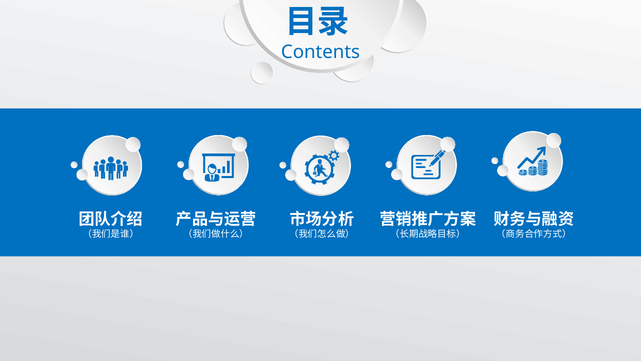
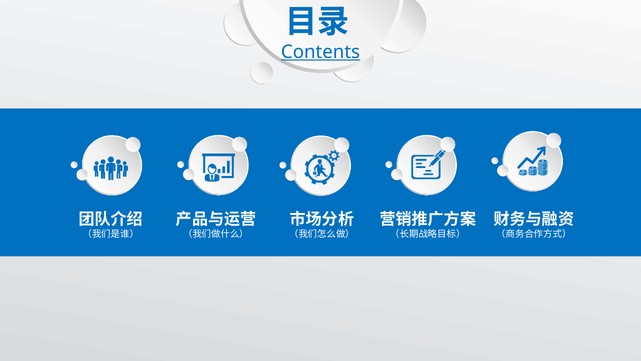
Contents underline: none -> present (321, 52)
